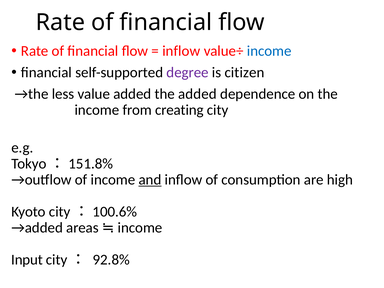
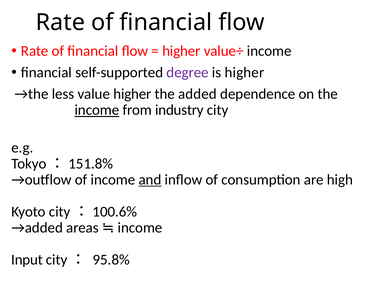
inflow: inflow -> higher (181, 51)
income colour: blue -> black (269, 51)
is citizen: citizen -> higher (244, 72)
value added: added -> higher (132, 94)
income underline: none -> present (97, 110)
creating: creating -> industry (179, 110)
92.8%: 92.8% -> 95.8% (111, 260)
